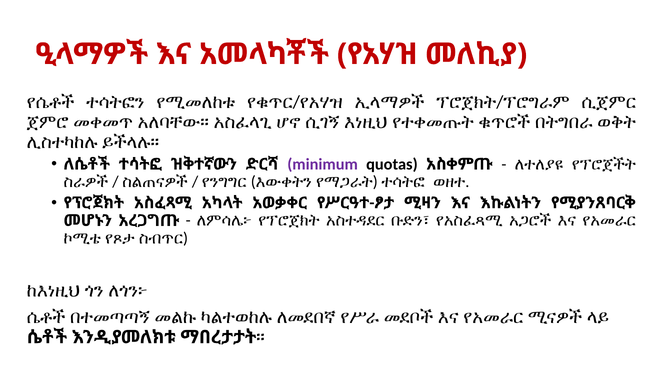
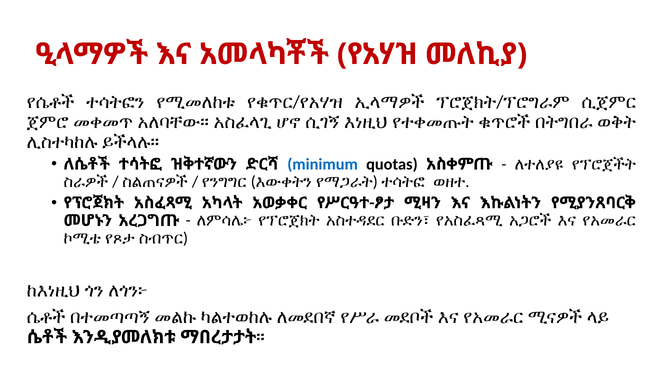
minimum colour: purple -> blue (323, 164)
